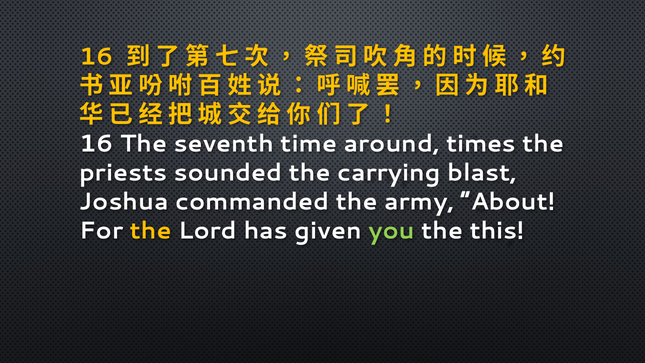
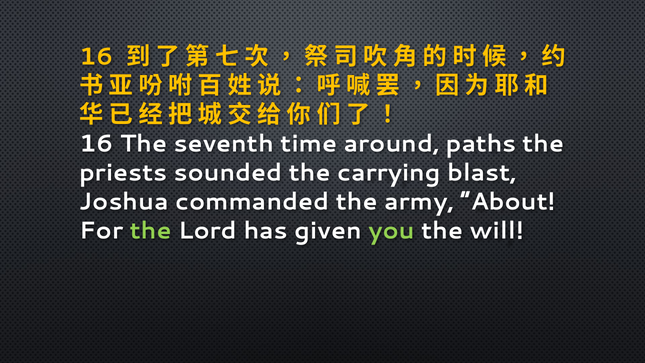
times: times -> paths (481, 144)
the colour: yellow -> light green (151, 231)
this: this -> will (497, 231)
